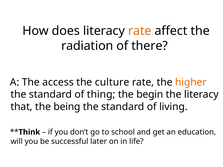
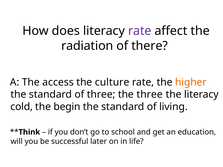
rate colour: orange -> purple (140, 31)
of thing: thing -> three (101, 95)
the begin: begin -> three (150, 95)
that: that -> cold (22, 107)
being: being -> begin (67, 107)
